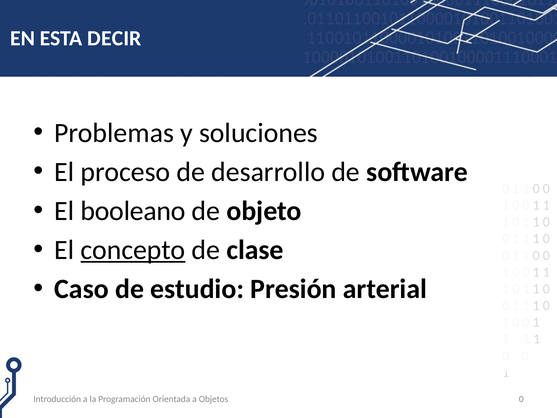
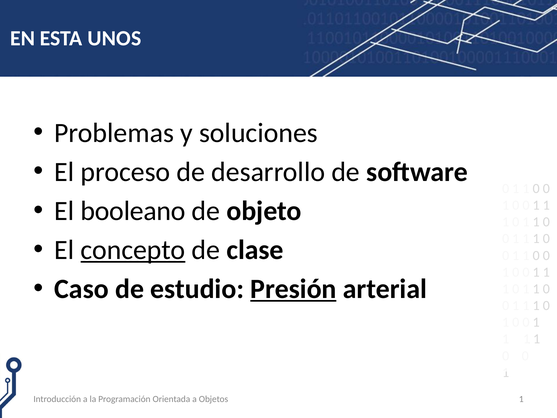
DECIR: DECIR -> UNOS (114, 38)
Presión underline: none -> present (293, 289)
Objetos 0: 0 -> 1 (521, 399)
